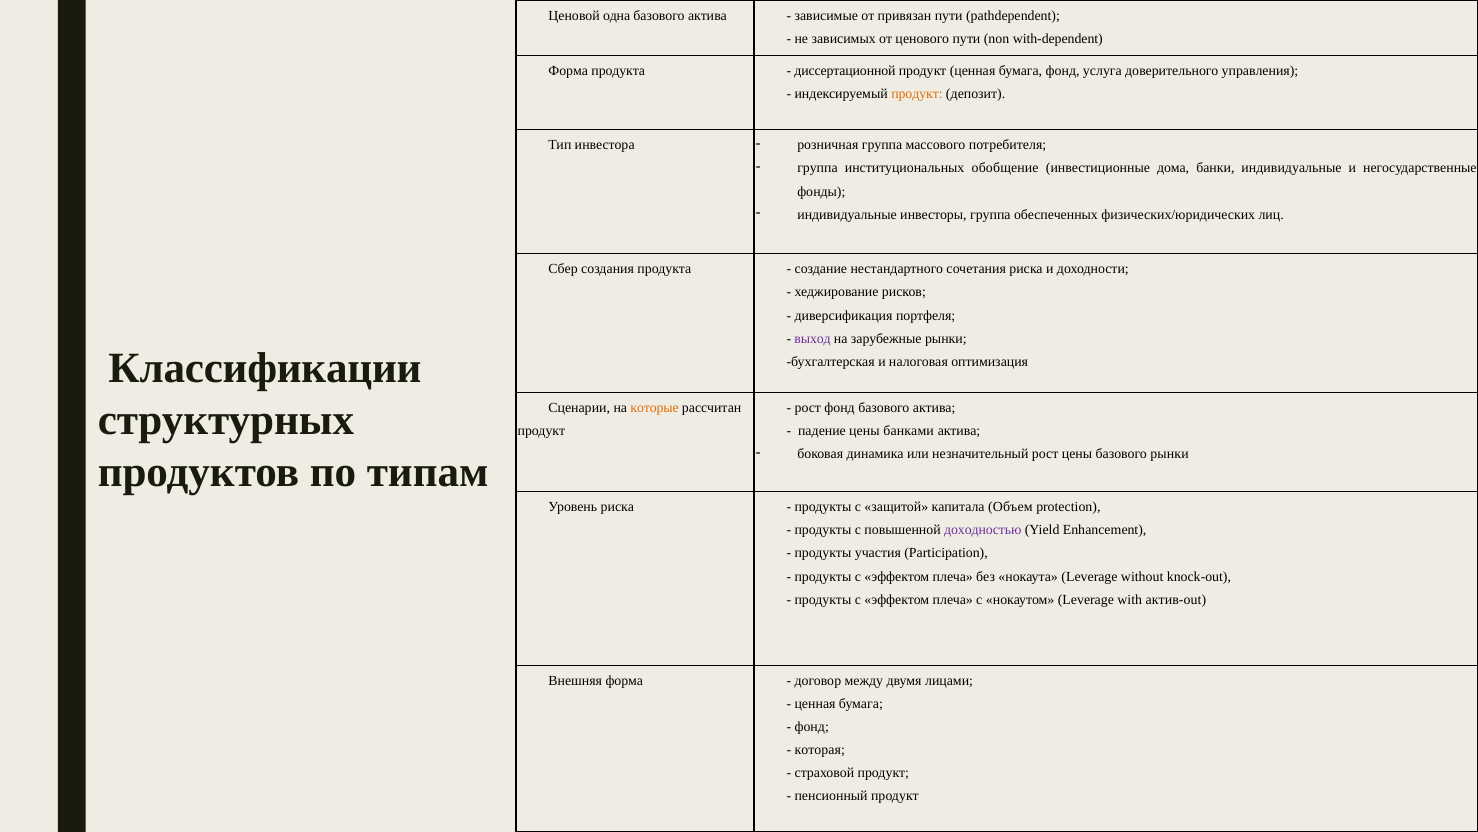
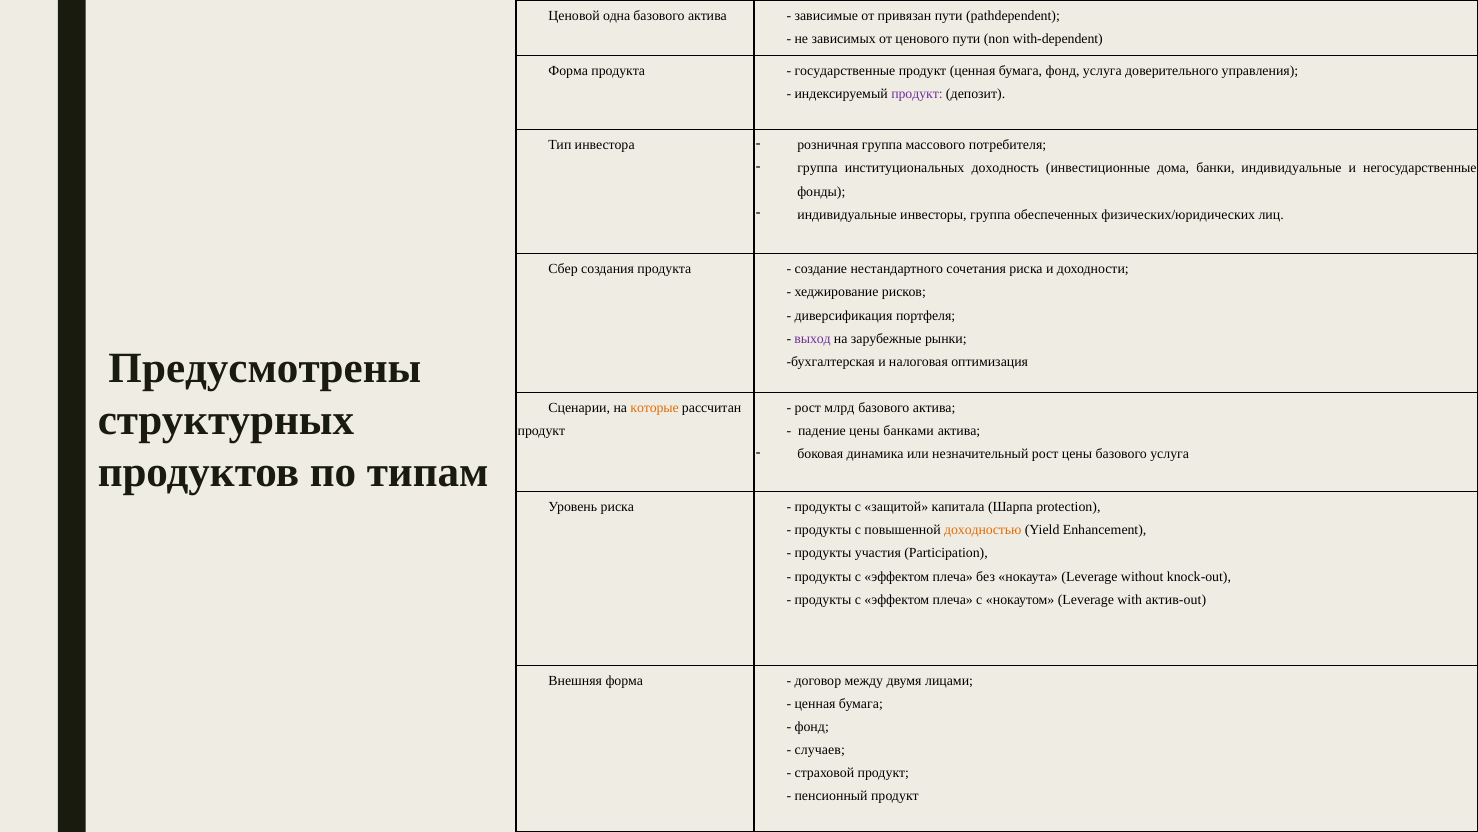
диссертационной: диссертационной -> государственные (845, 71)
продукт colour: orange -> purple (917, 94)
обобщение: обобщение -> доходность (1005, 168)
Классификации: Классификации -> Предусмотрены (265, 368)
рост фонд: фонд -> млрд (839, 408)
базового рынки: рынки -> услуга (1170, 454)
Объем: Объем -> Шарпа (1010, 507)
доходностью colour: purple -> orange (983, 530)
которая: которая -> случаев (820, 749)
